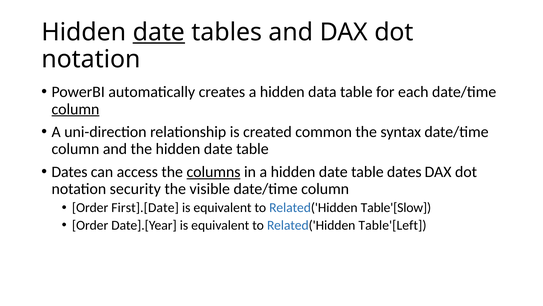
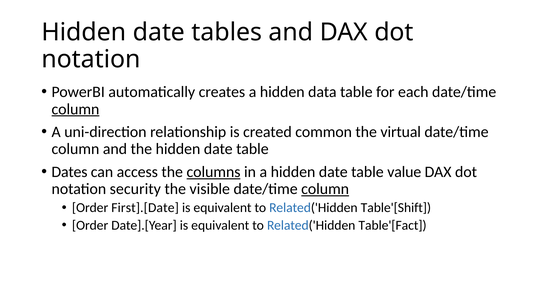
date underline: present -> none (159, 32)
syntax: syntax -> virtual (401, 132)
table dates: dates -> value (404, 172)
column underline: none -> present (325, 189)
Table'[Slow: Table'[Slow -> Table'[Shift (396, 207)
Table'[Left: Table'[Left -> Table'[Fact (393, 225)
